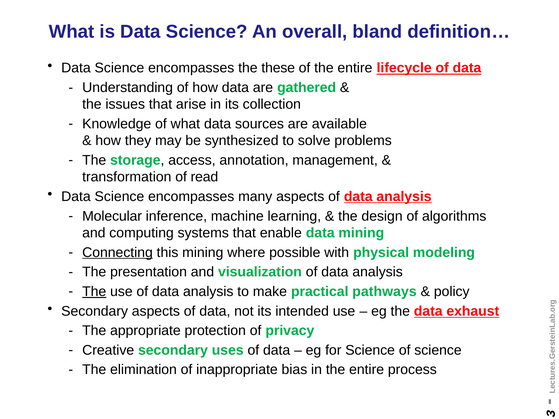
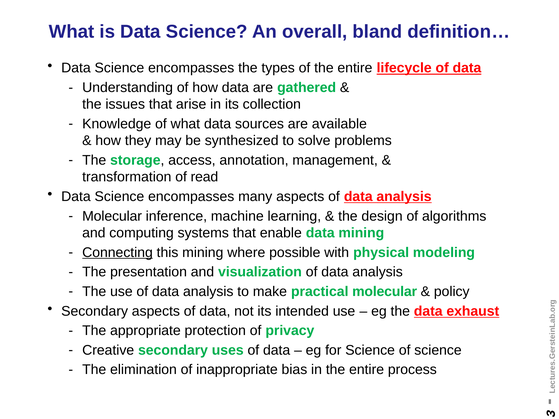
these: these -> types (278, 68)
The underline: present -> none (94, 292)
practical pathways: pathways -> molecular (385, 292)
